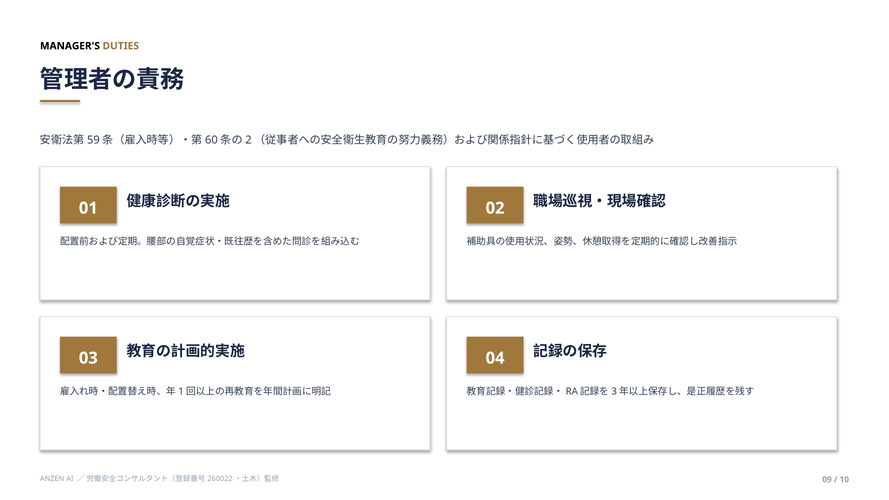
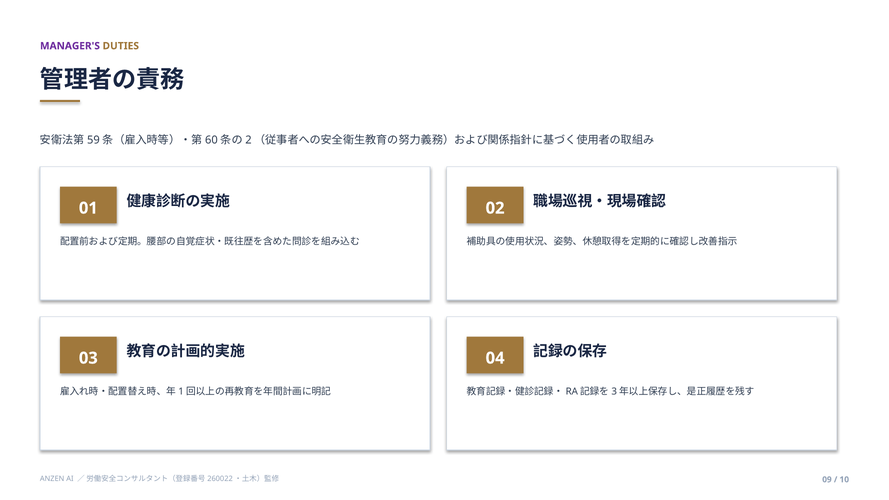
MANAGER'S colour: black -> purple (70, 46)
